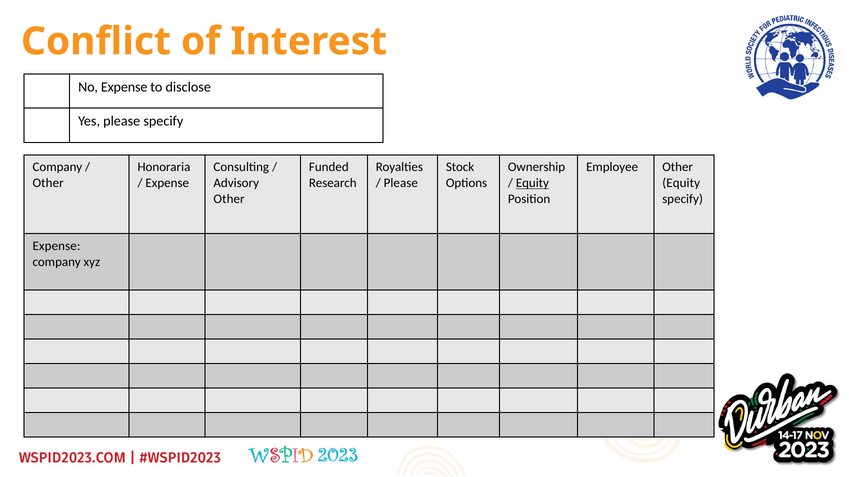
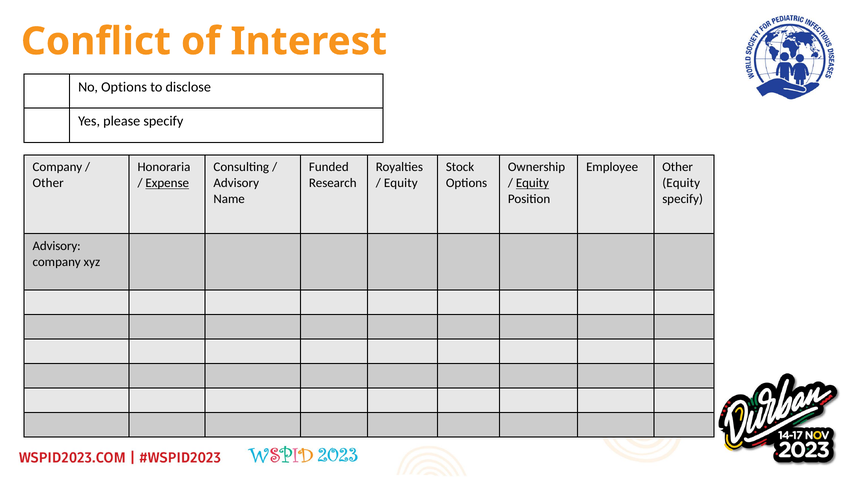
No Expense: Expense -> Options (124, 87)
Expense underline: none -> present (167, 183)
Please: Please -> Equity (401, 183)
Other: Other -> Name (229, 199)
Expense: Expense -> Advisory (57, 246)
